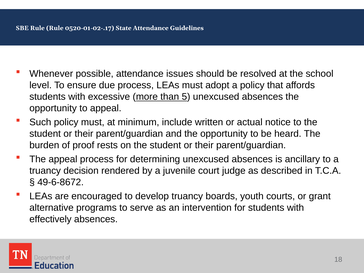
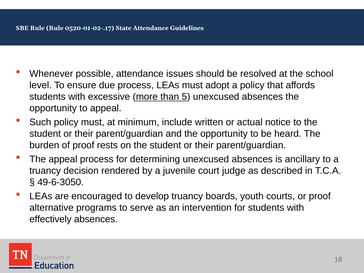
49-6-8672: 49-6-8672 -> 49-6-3050 (61, 182)
or grant: grant -> proof (320, 196)
